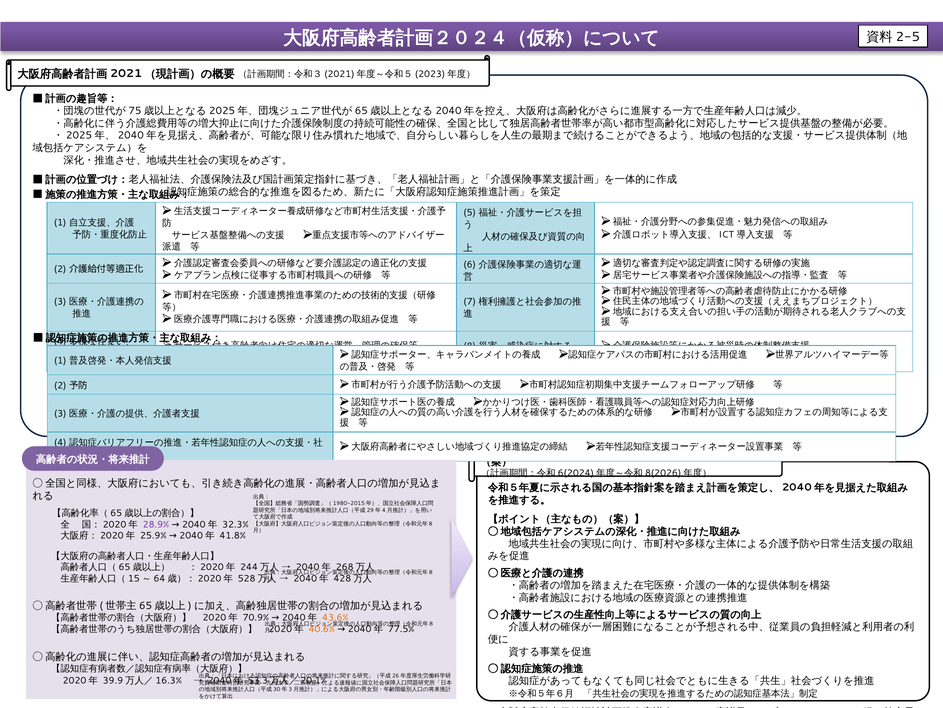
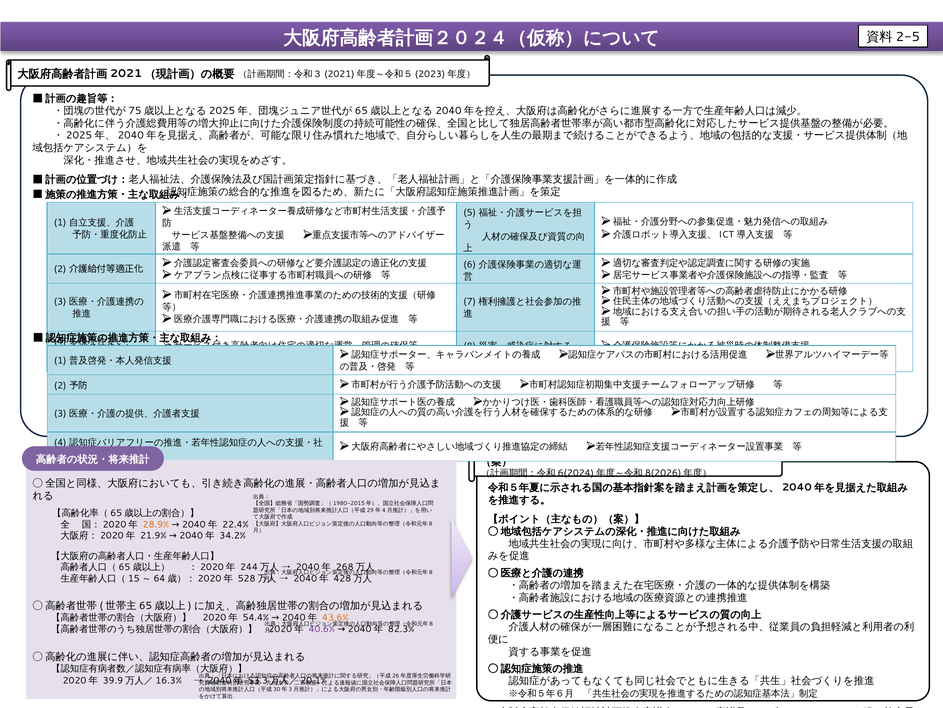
32.3%: 32.3% -> 22.4% (235, 524)
28.9% colour: purple -> orange (156, 524)
41.8%: 41.8% -> 34.2% (233, 535)
25.9%: 25.9% -> 21.9% (153, 535)
70.9%: 70.9% -> 54.4% (256, 617)
77.5%: 77.5% -> 82.3% (401, 628)
40.6% colour: orange -> purple (322, 628)
